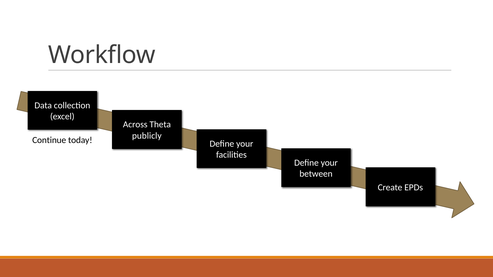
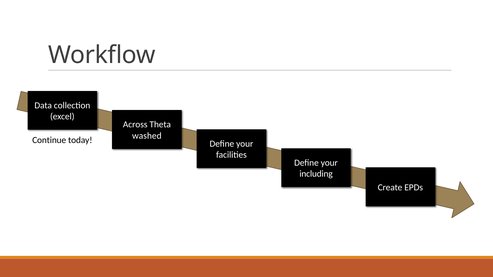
publicly: publicly -> washed (147, 136)
between: between -> including (316, 174)
